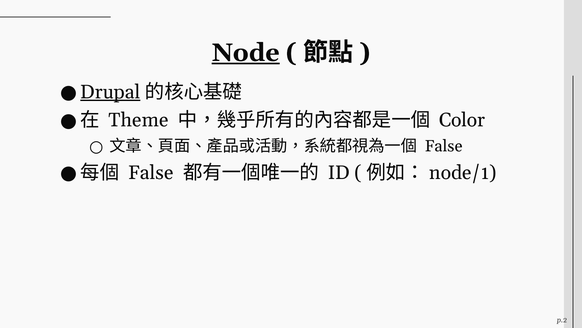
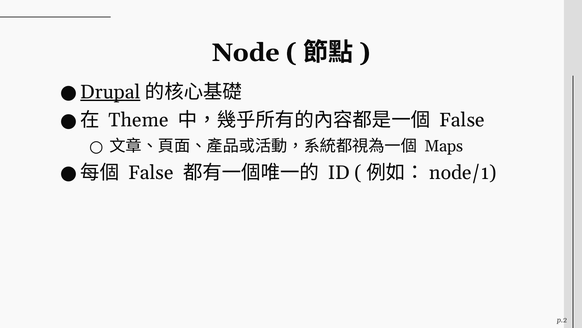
Node underline: present -> none (246, 53)
Color: Color -> False (462, 120)
False: False -> Maps (444, 146)
